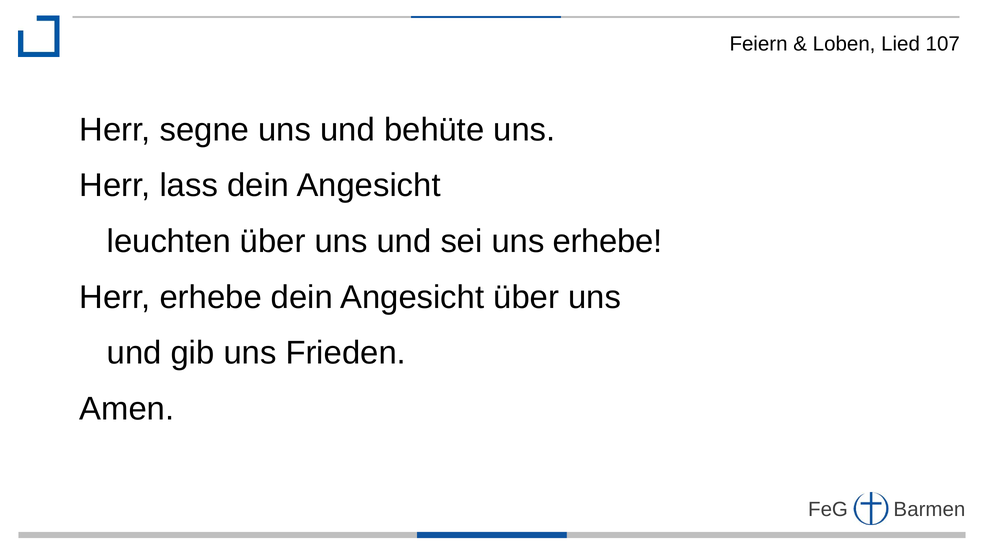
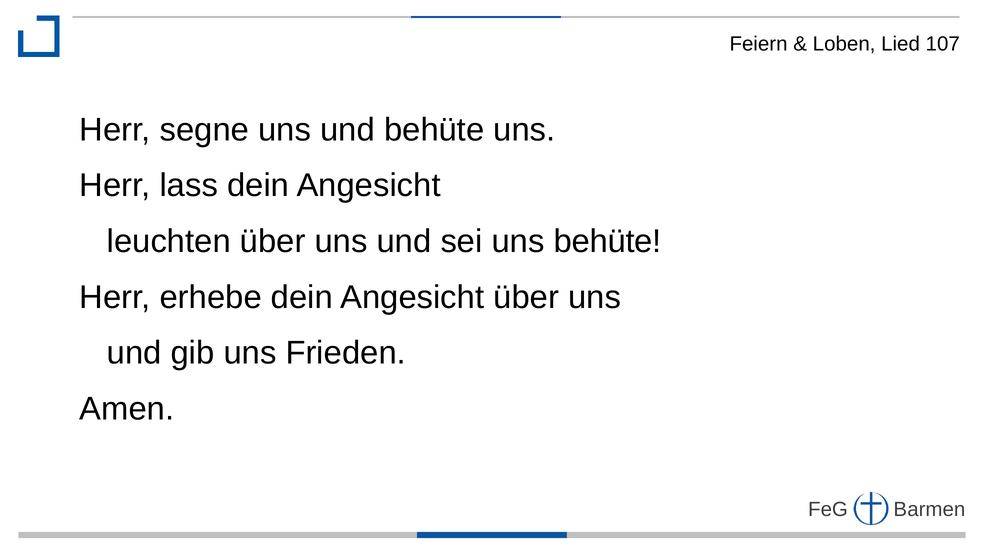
uns erhebe: erhebe -> behüte (608, 241)
